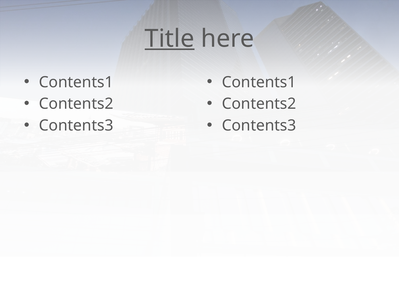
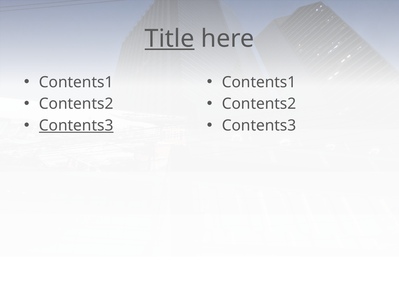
Contents3 underline: none -> present (76, 126)
